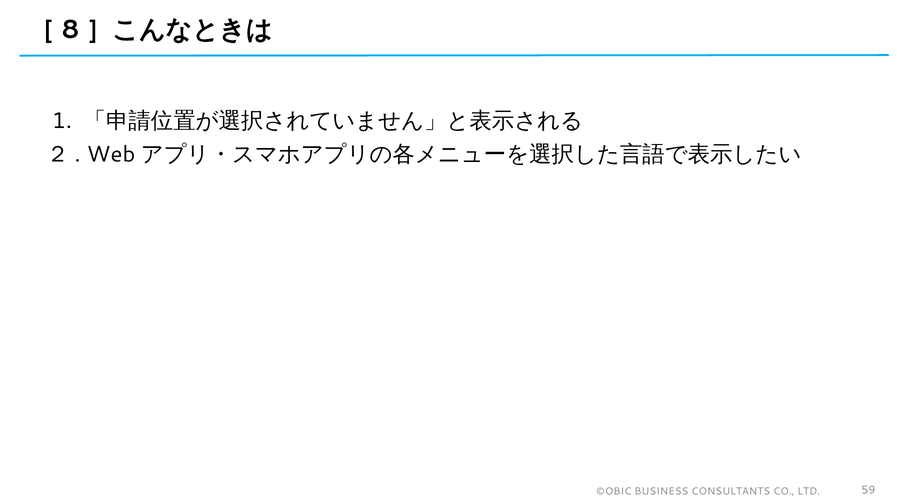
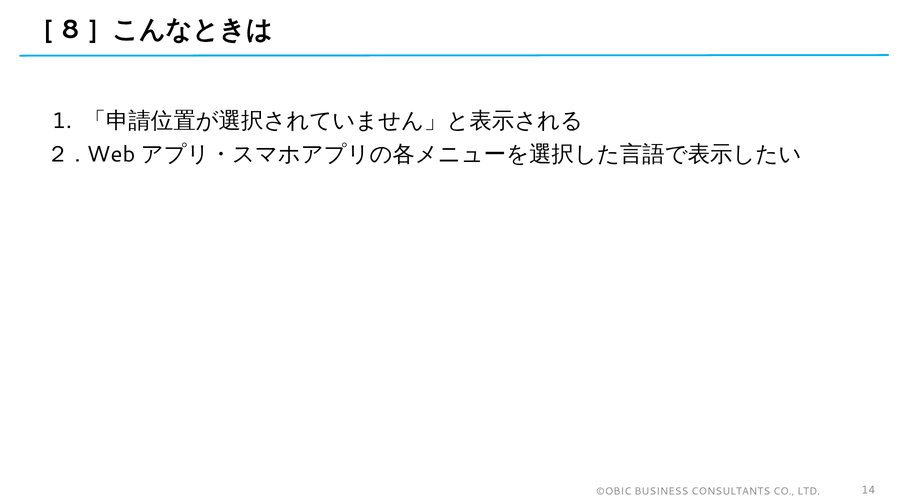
59: 59 -> 14 (868, 491)
